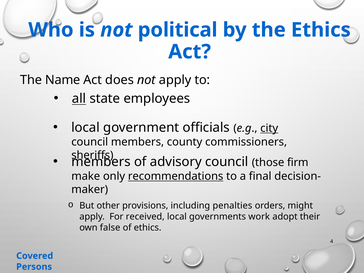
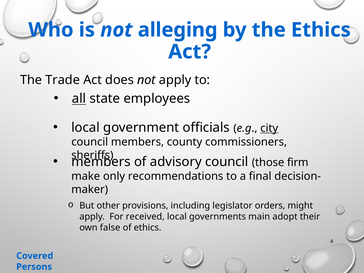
political: political -> alleging (178, 30)
Name: Name -> Trade (63, 80)
recommendations underline: present -> none (176, 176)
penalties: penalties -> legislator (232, 206)
work: work -> main (259, 217)
